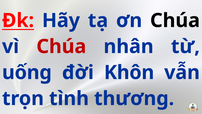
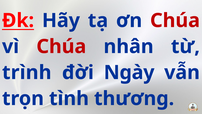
Chúa colour: black -> red (175, 20)
uống: uống -> trình (27, 72)
Khôn: Khôn -> Ngày (129, 72)
